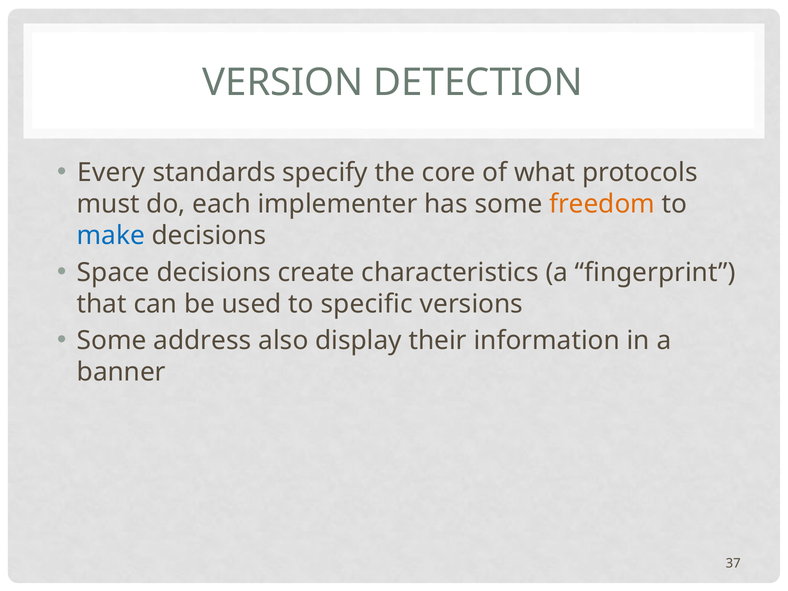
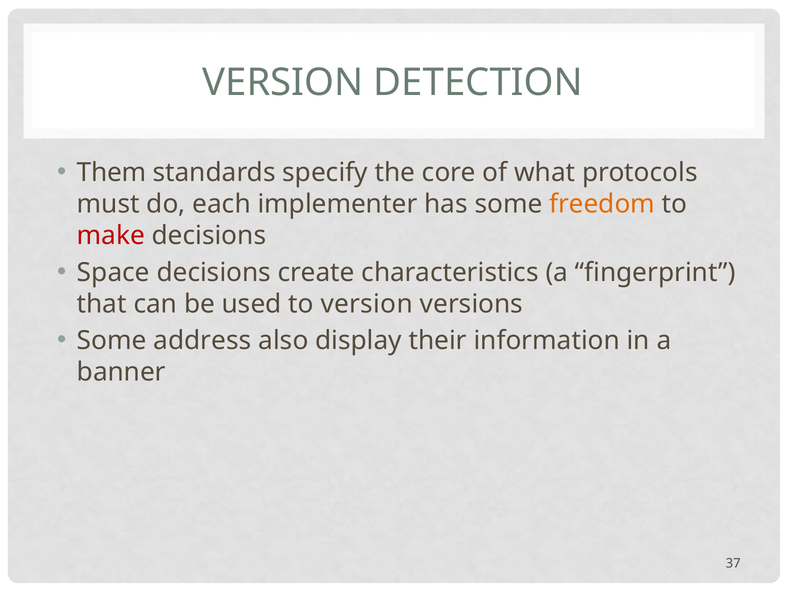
Every: Every -> Them (111, 173)
make colour: blue -> red (111, 236)
to specific: specific -> version (367, 304)
